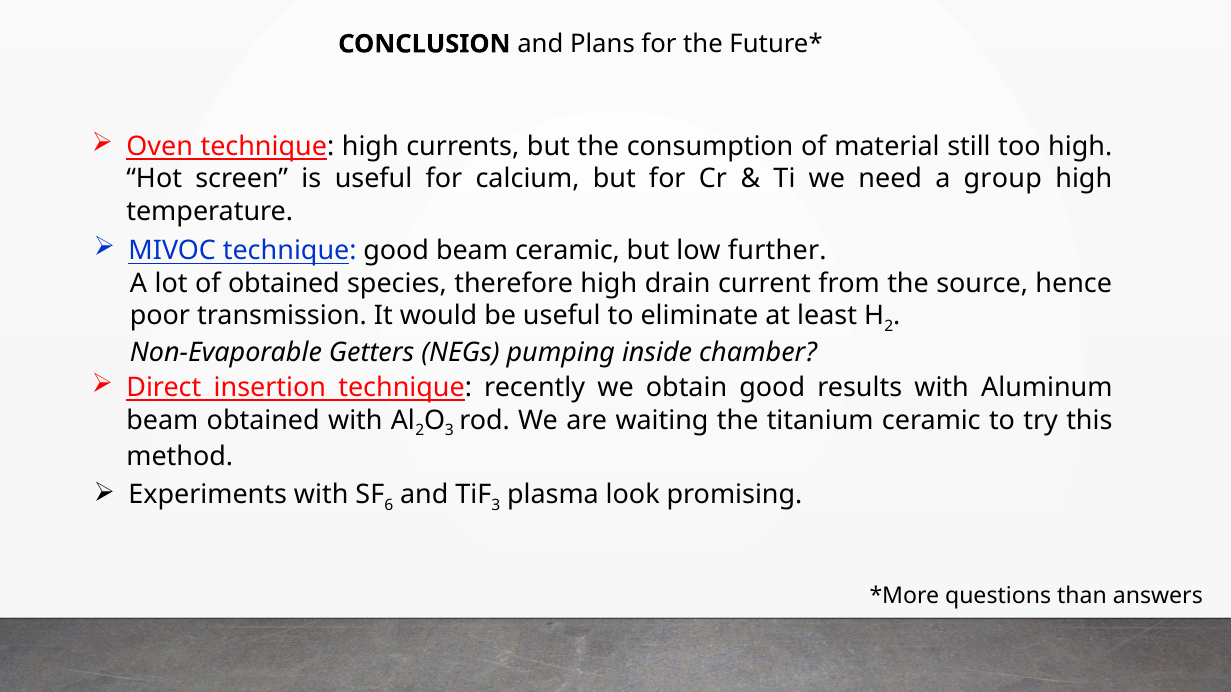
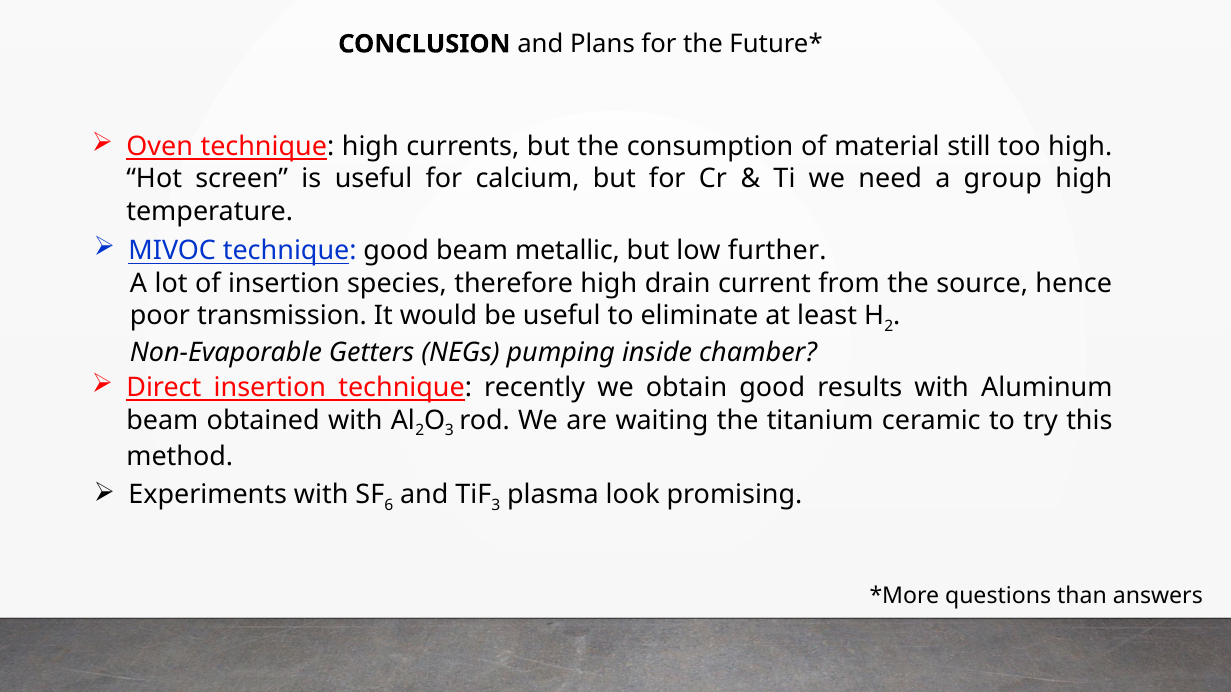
beam ceramic: ceramic -> metallic (567, 251)
of obtained: obtained -> insertion (284, 283)
